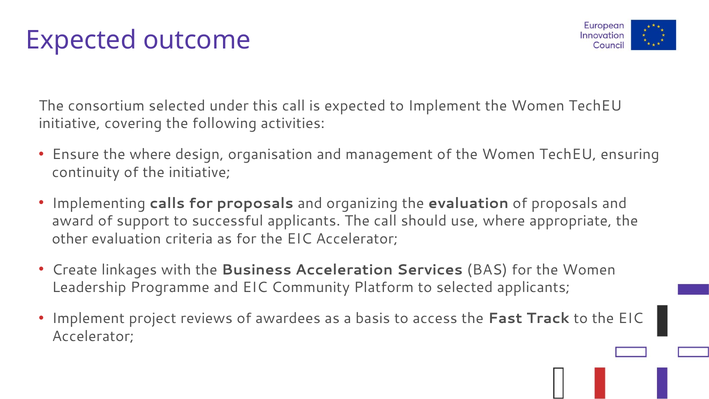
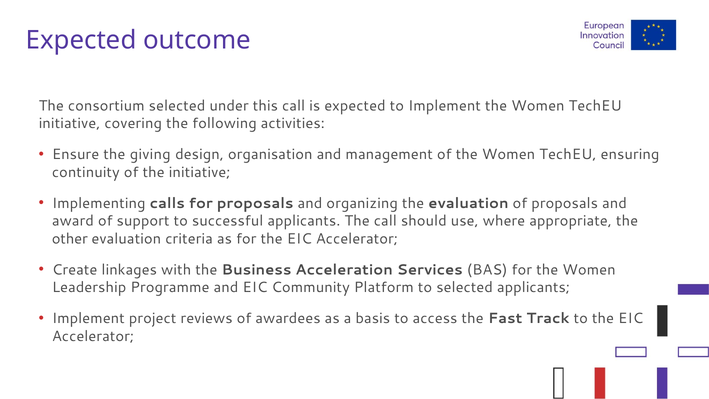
the where: where -> giving (150, 154)
